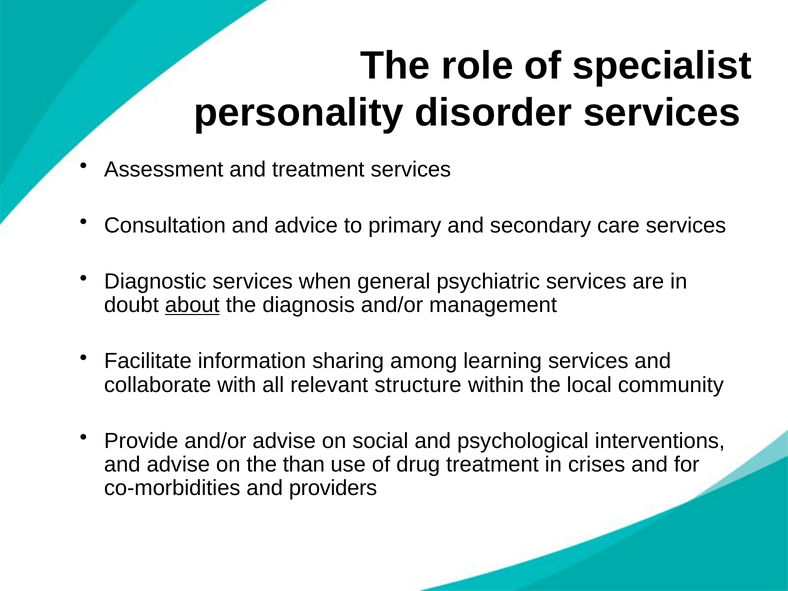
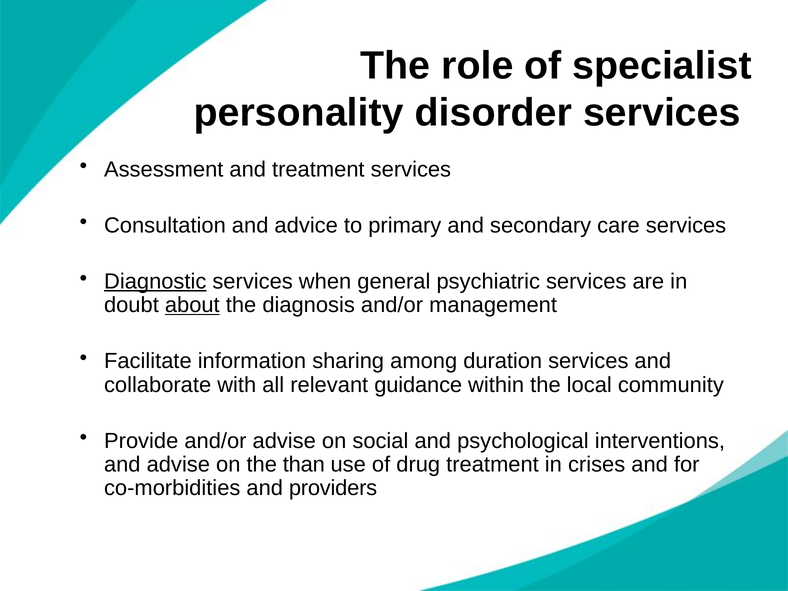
Diagnostic underline: none -> present (155, 281)
learning: learning -> duration (503, 361)
structure: structure -> guidance (418, 385)
